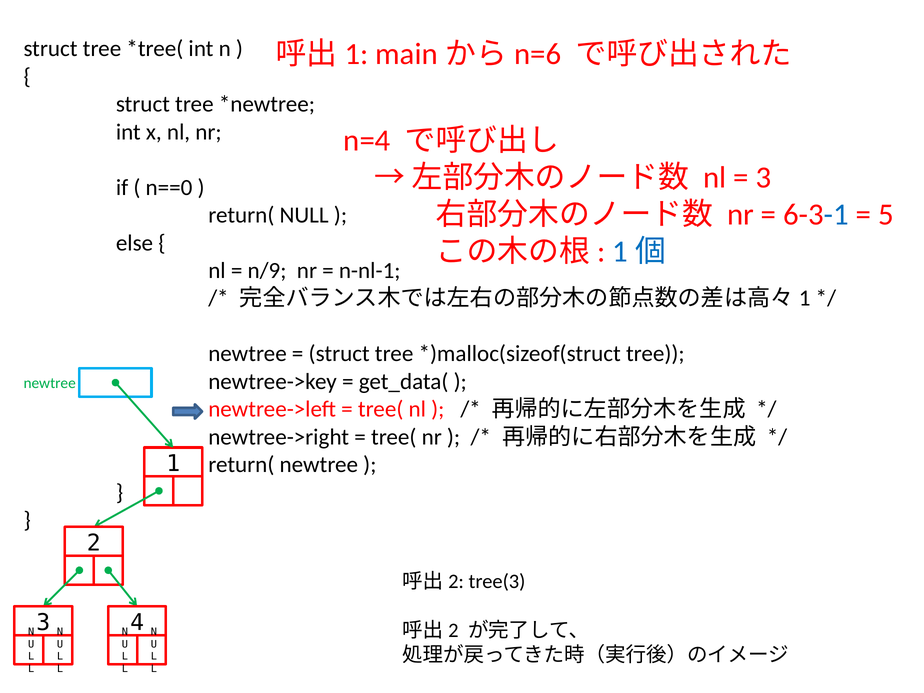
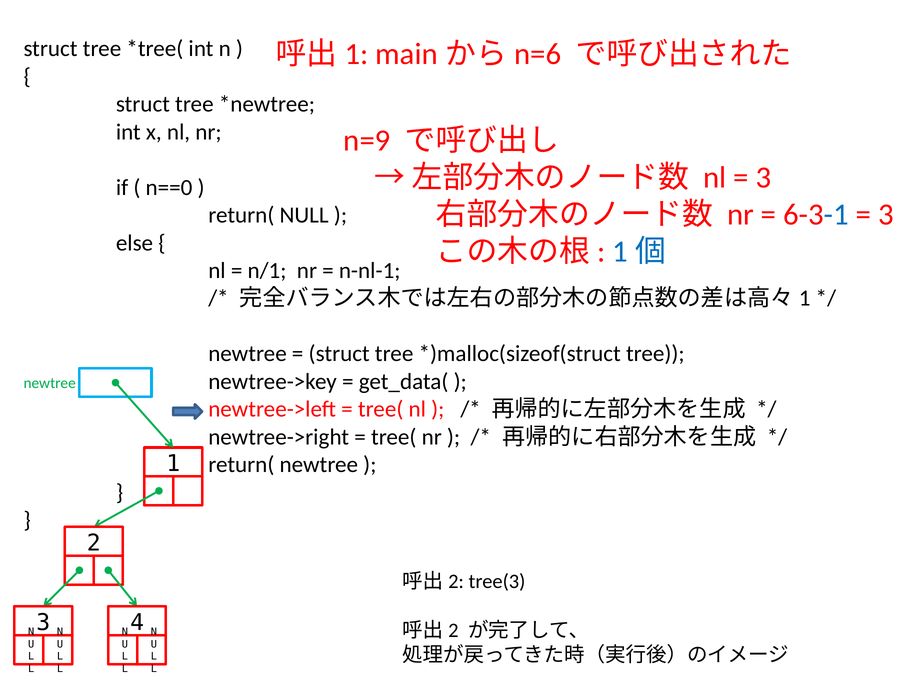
n=4: n=4 -> n=9 (367, 141)
5: 5 -> 3 (886, 215)
n/9: n/9 -> n/1 (267, 271)
